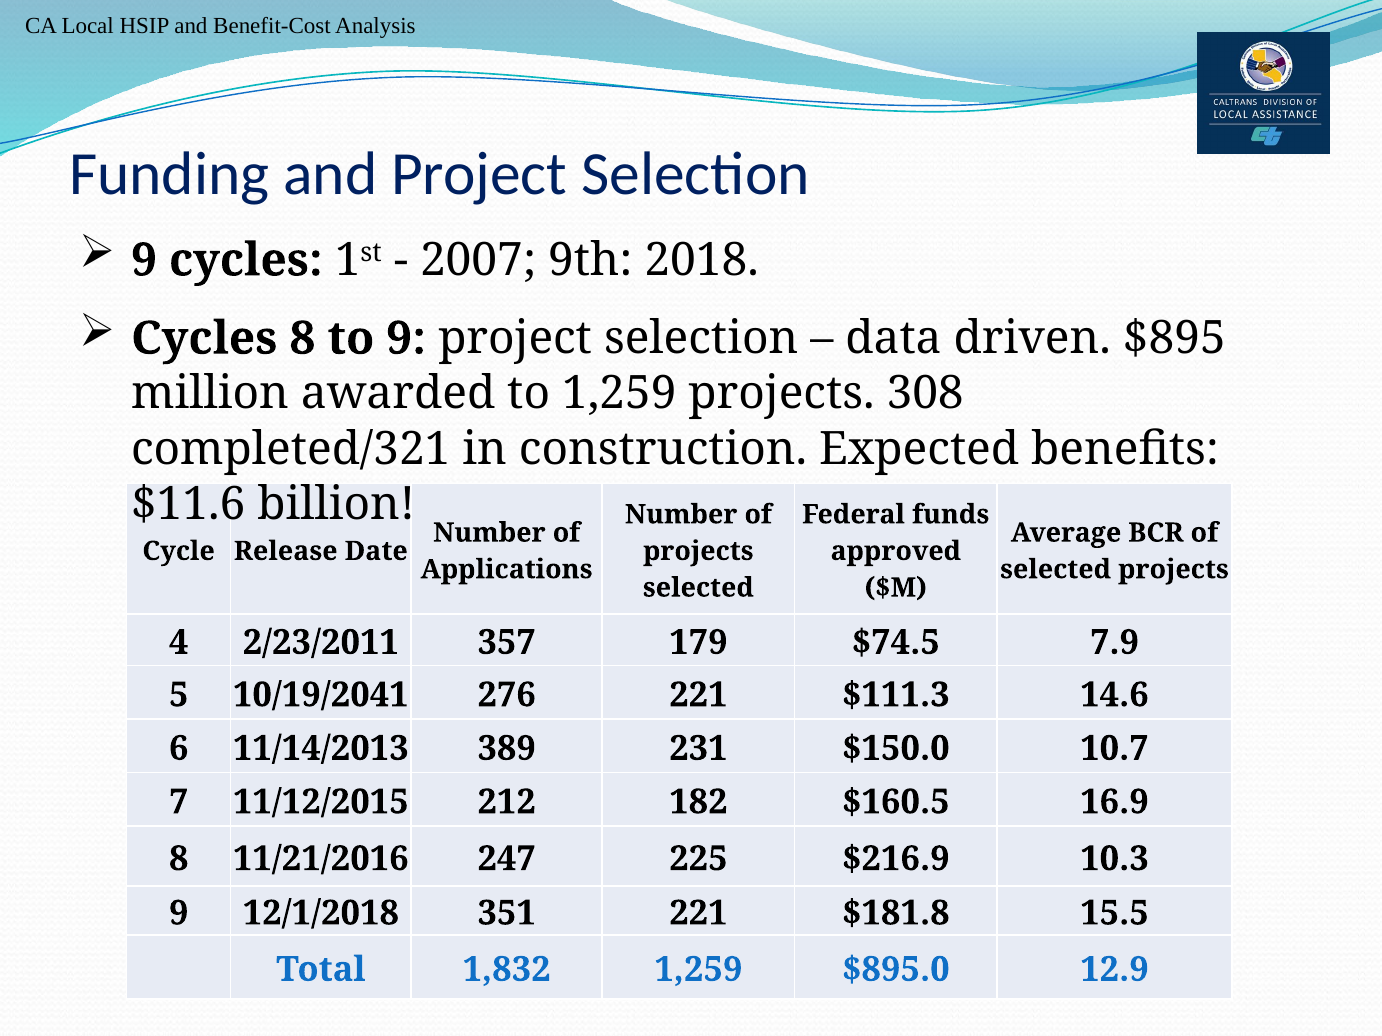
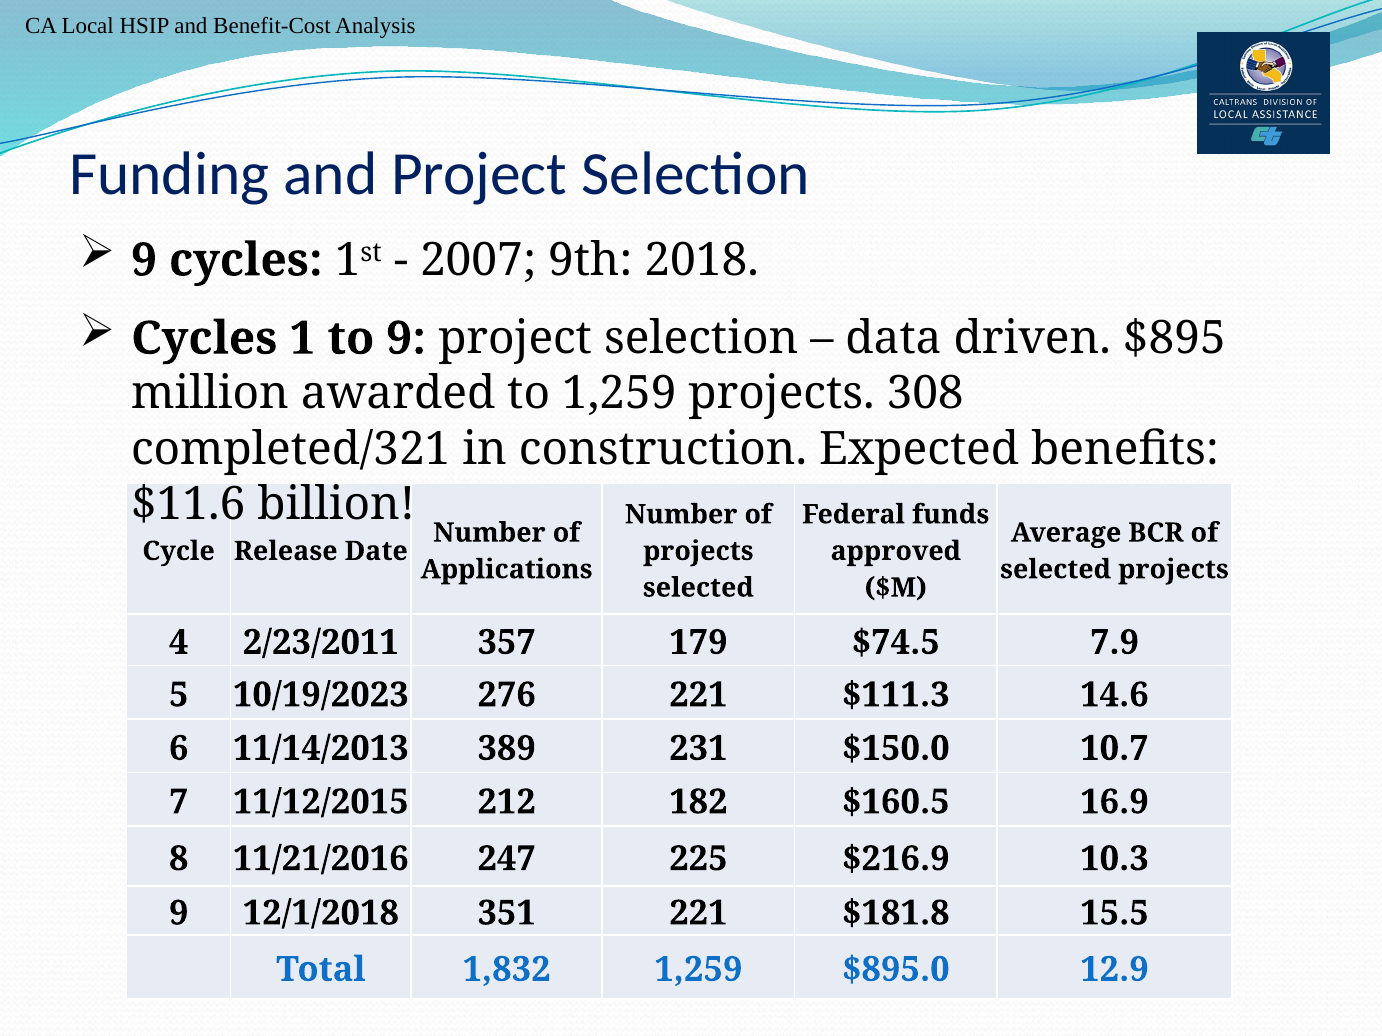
Cycles 8: 8 -> 1 (302, 339)
10/19/2041: 10/19/2041 -> 10/19/2023 (321, 695)
